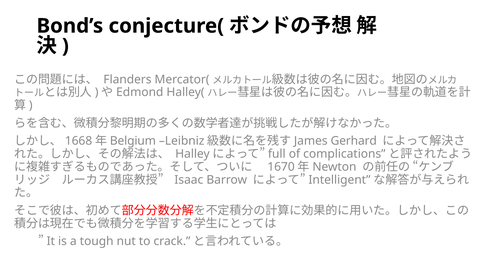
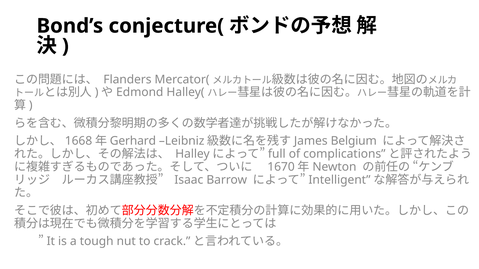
Belgium: Belgium -> Gerhard (133, 141)
Gerhard: Gerhard -> Belgium (354, 141)
